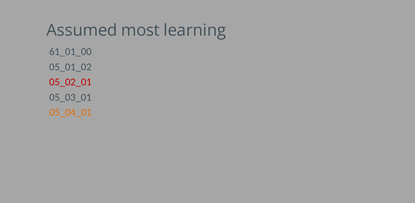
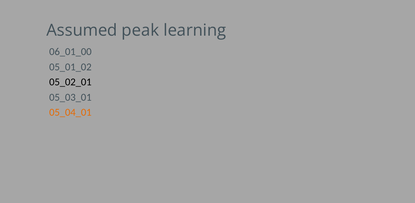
most: most -> peak (140, 30)
61_01_00: 61_01_00 -> 06_01_00 (70, 52)
05_02_01 colour: red -> black (70, 82)
